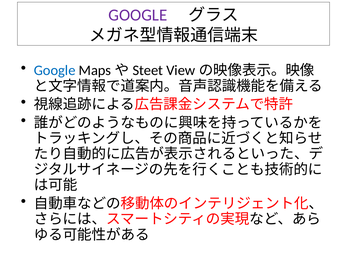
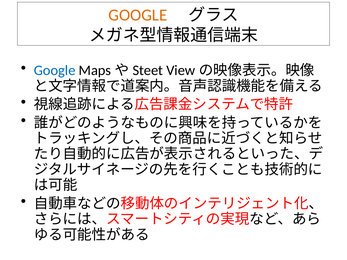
GOOGLE colour: purple -> orange (138, 15)
